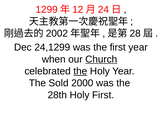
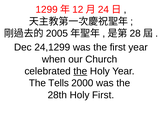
2002: 2002 -> 2005 (57, 33)
Church underline: present -> none (101, 59)
Sold: Sold -> Tells (59, 83)
